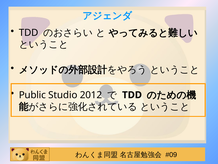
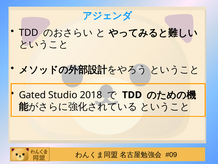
Public: Public -> Gated (32, 95)
2012: 2012 -> 2018 (91, 95)
